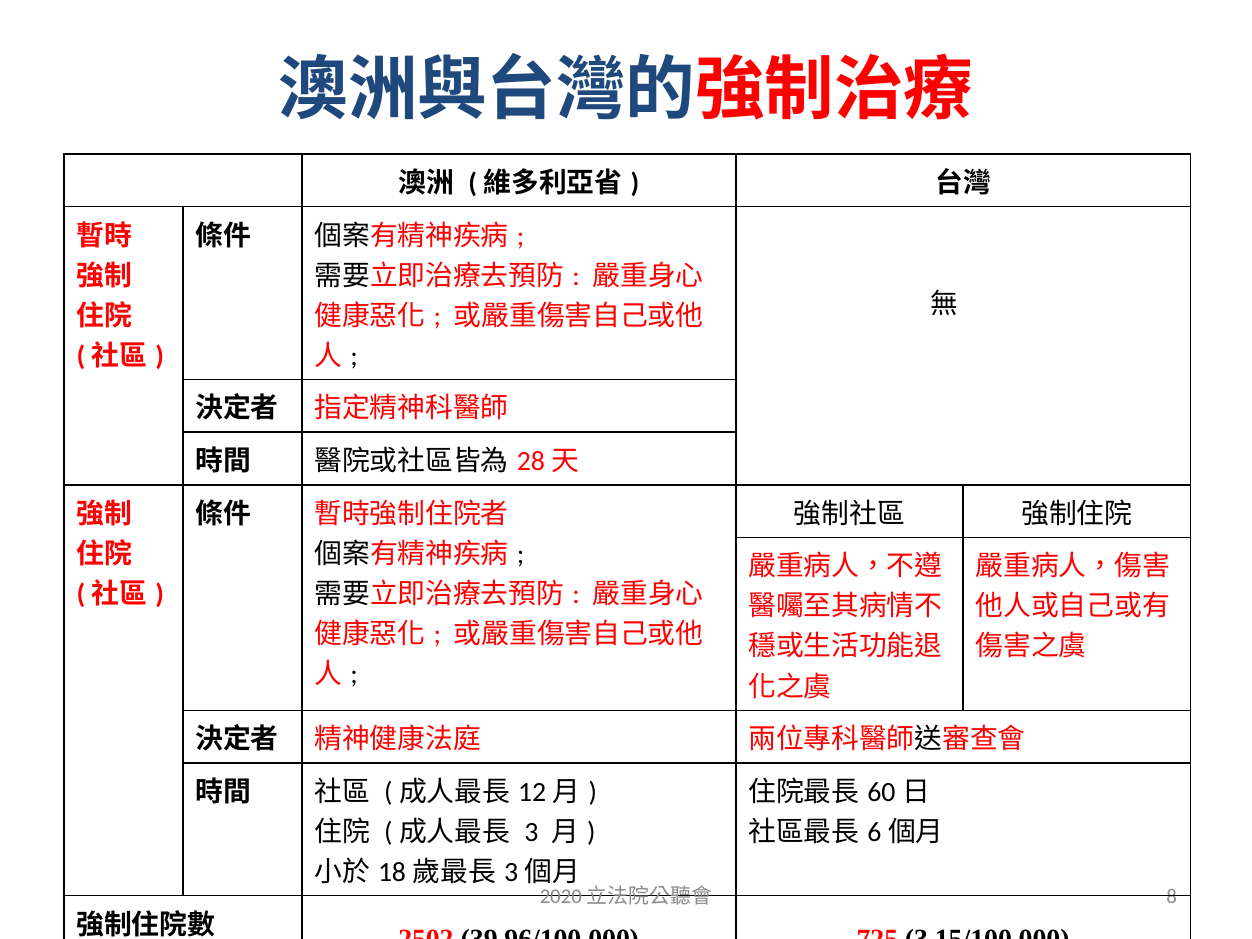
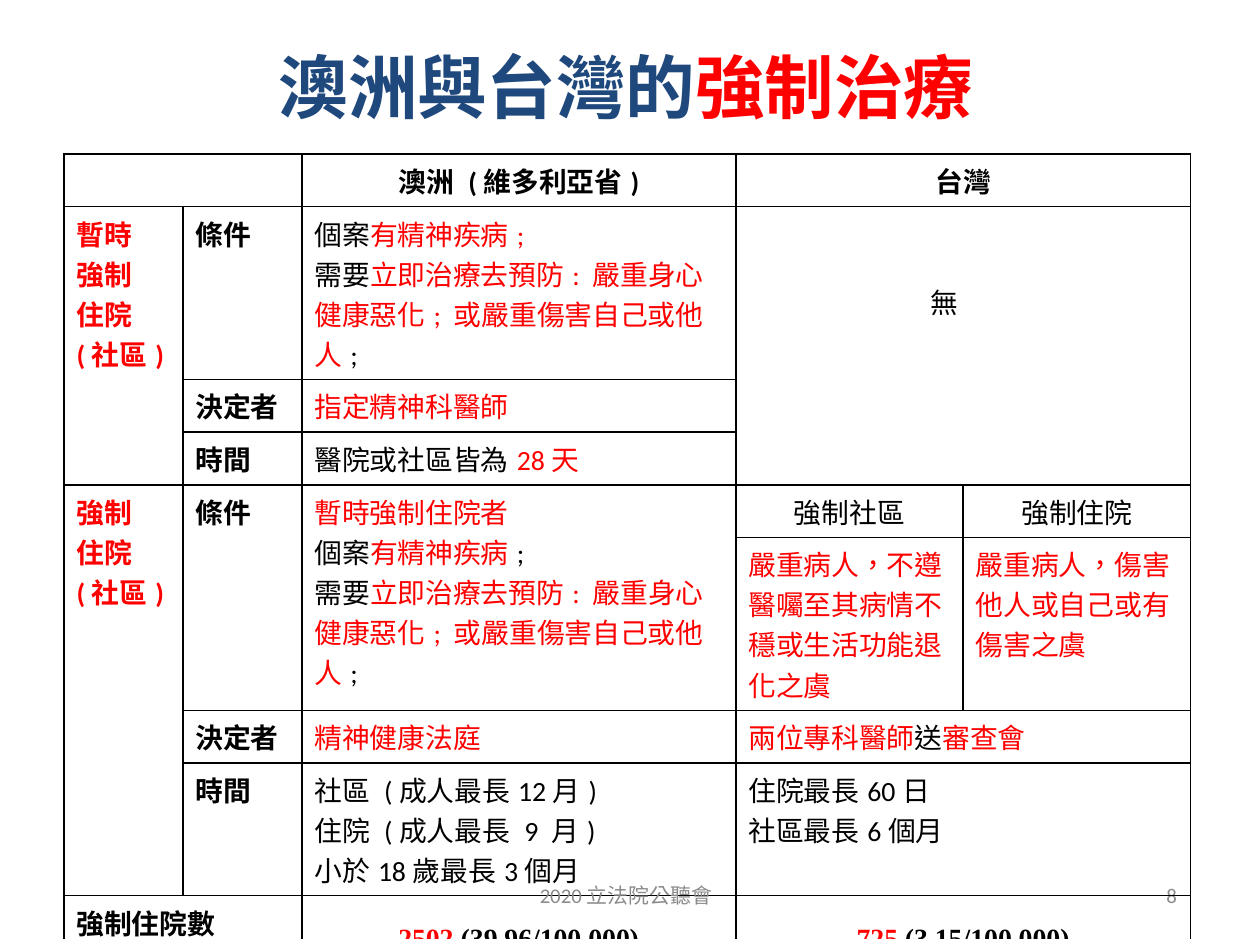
3: 3 -> 9 (531, 832)
